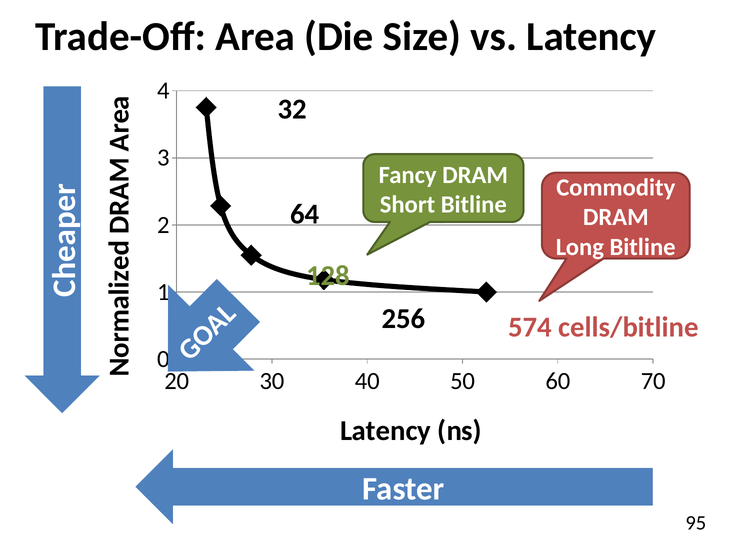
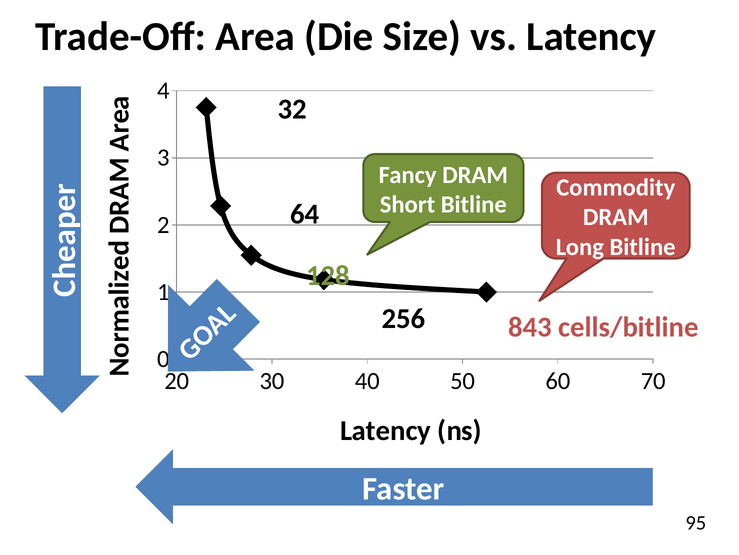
574: 574 -> 843 (530, 327)
